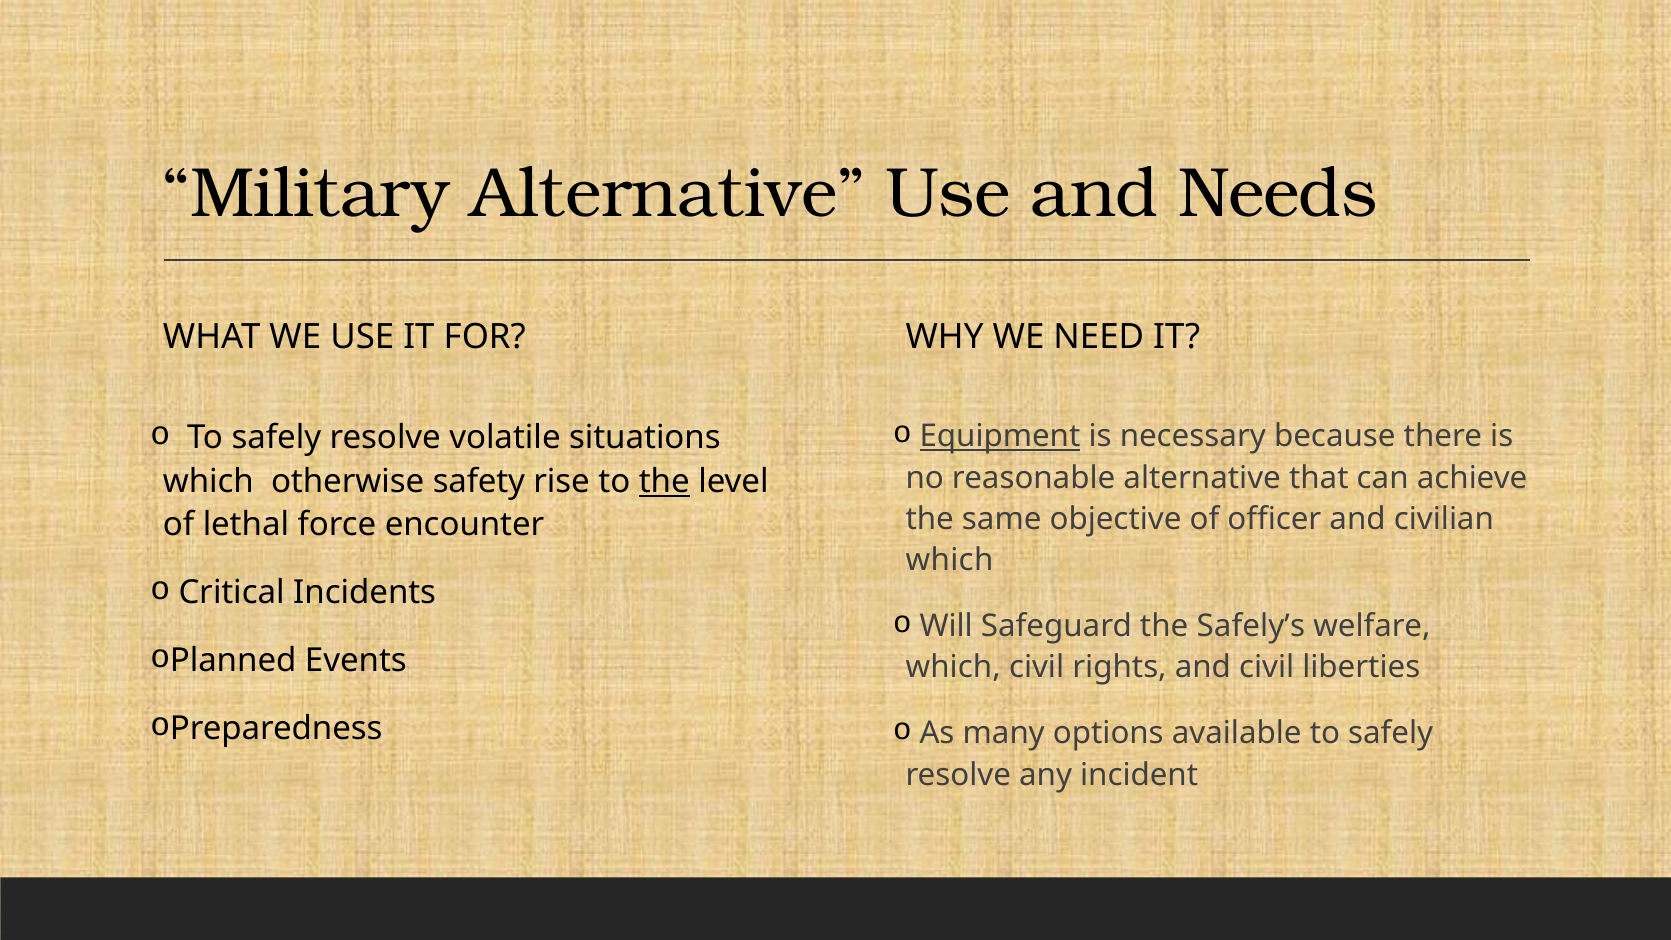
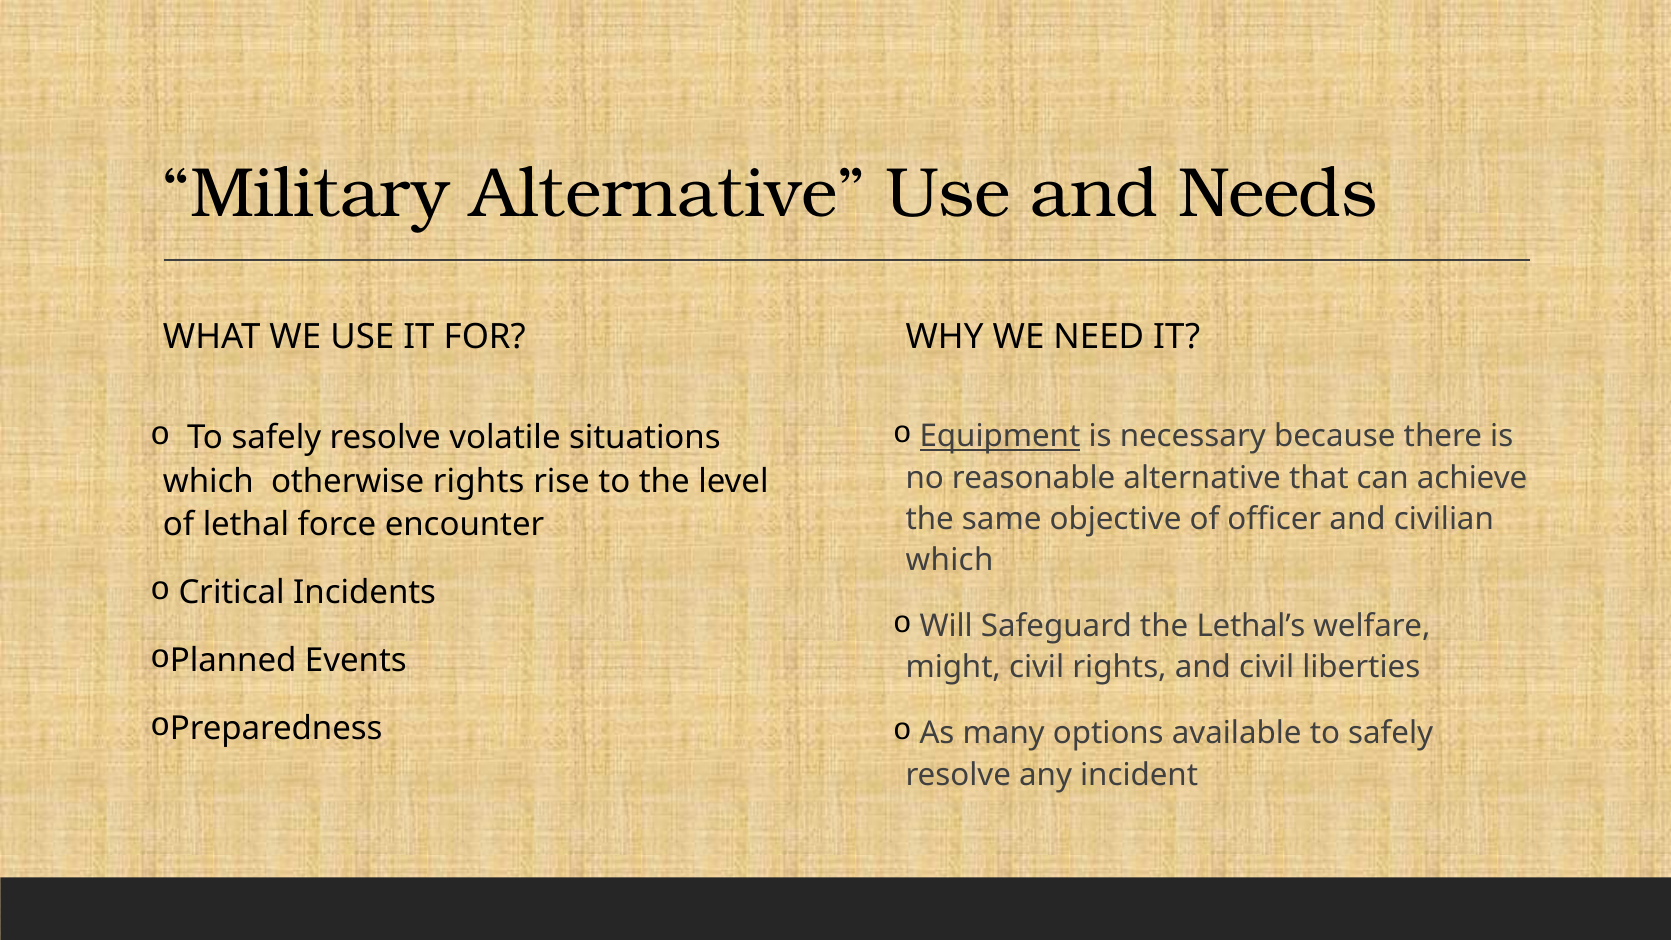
otherwise safety: safety -> rights (479, 481)
the underline: present -> none (664, 481)
Safely’s: Safely’s -> Lethal’s (1251, 626)
which: which -> might (953, 668)
